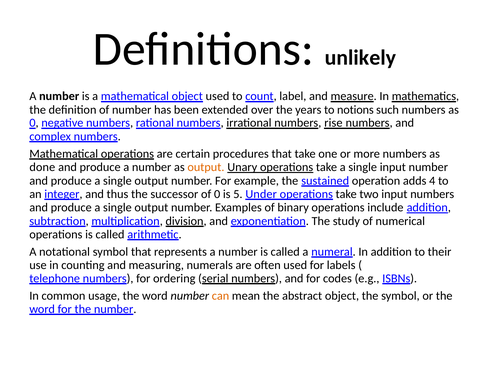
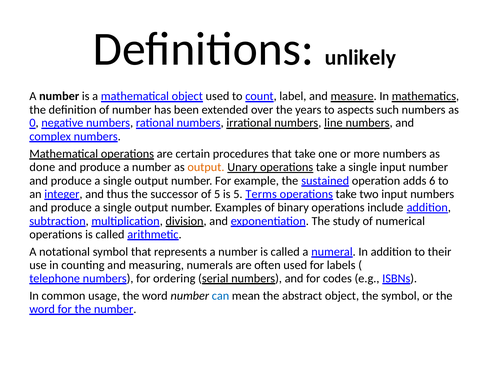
notions: notions -> aspects (355, 110)
rise: rise -> line (333, 123)
4: 4 -> 6 (432, 181)
of 0: 0 -> 5 (217, 194)
Under: Under -> Terms (261, 194)
can colour: orange -> blue (220, 296)
